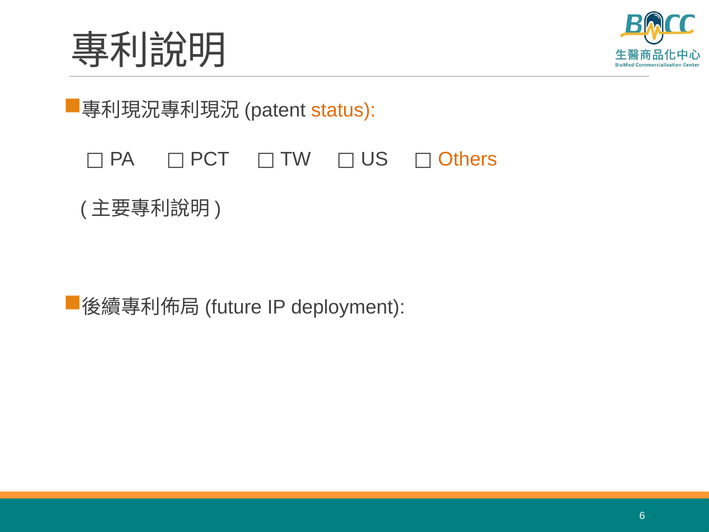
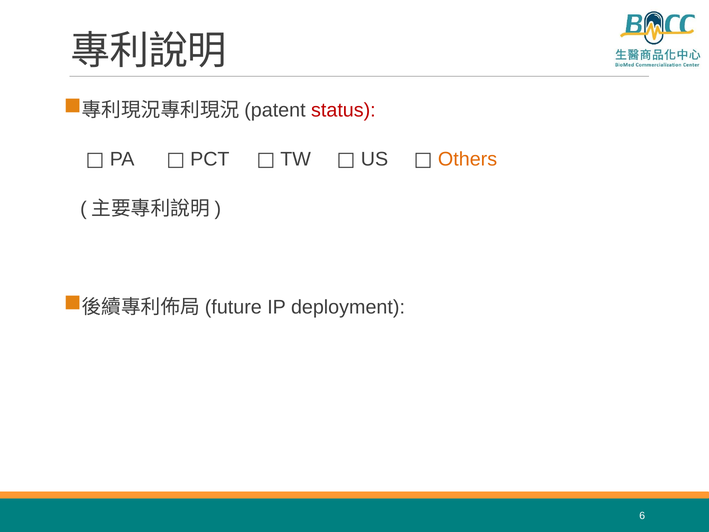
status colour: orange -> red (343, 110)
